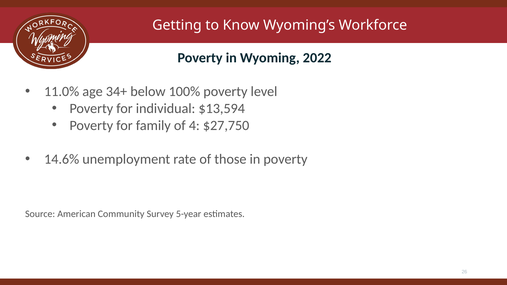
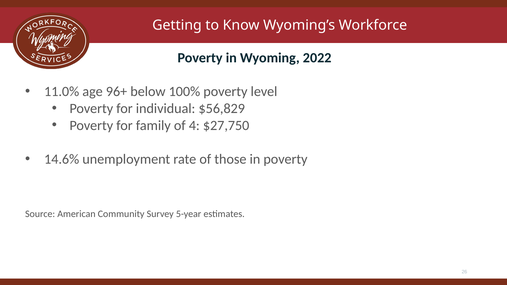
34+: 34+ -> 96+ (117, 92)
$13,594: $13,594 -> $56,829 (222, 109)
